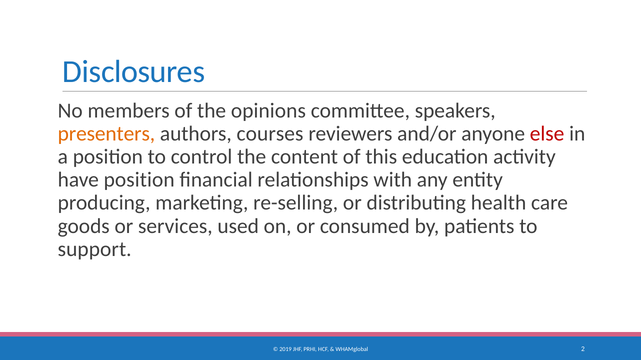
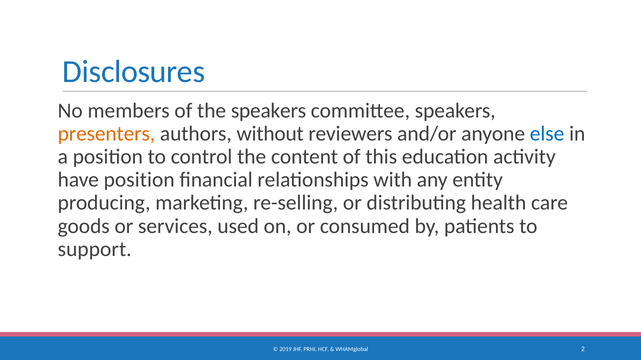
the opinions: opinions -> speakers (269, 111)
courses: courses -> without (270, 134)
else colour: red -> blue (547, 134)
